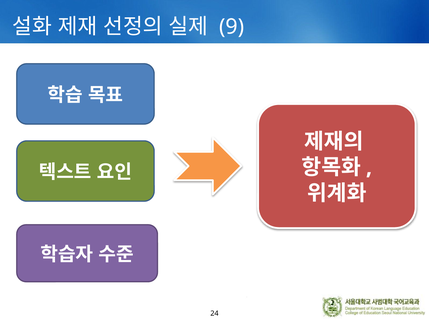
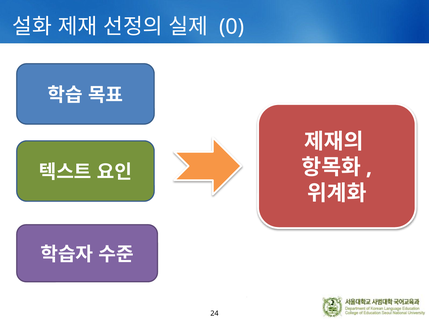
9: 9 -> 0 (232, 27)
